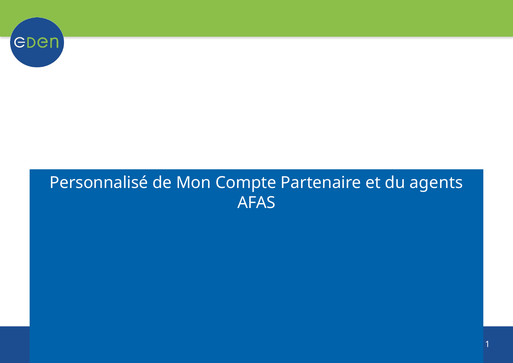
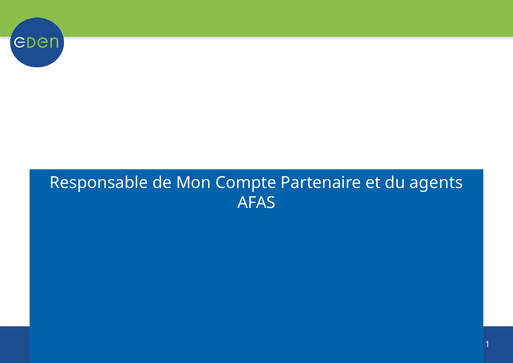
Personnalisé: Personnalisé -> Responsable (99, 183)
